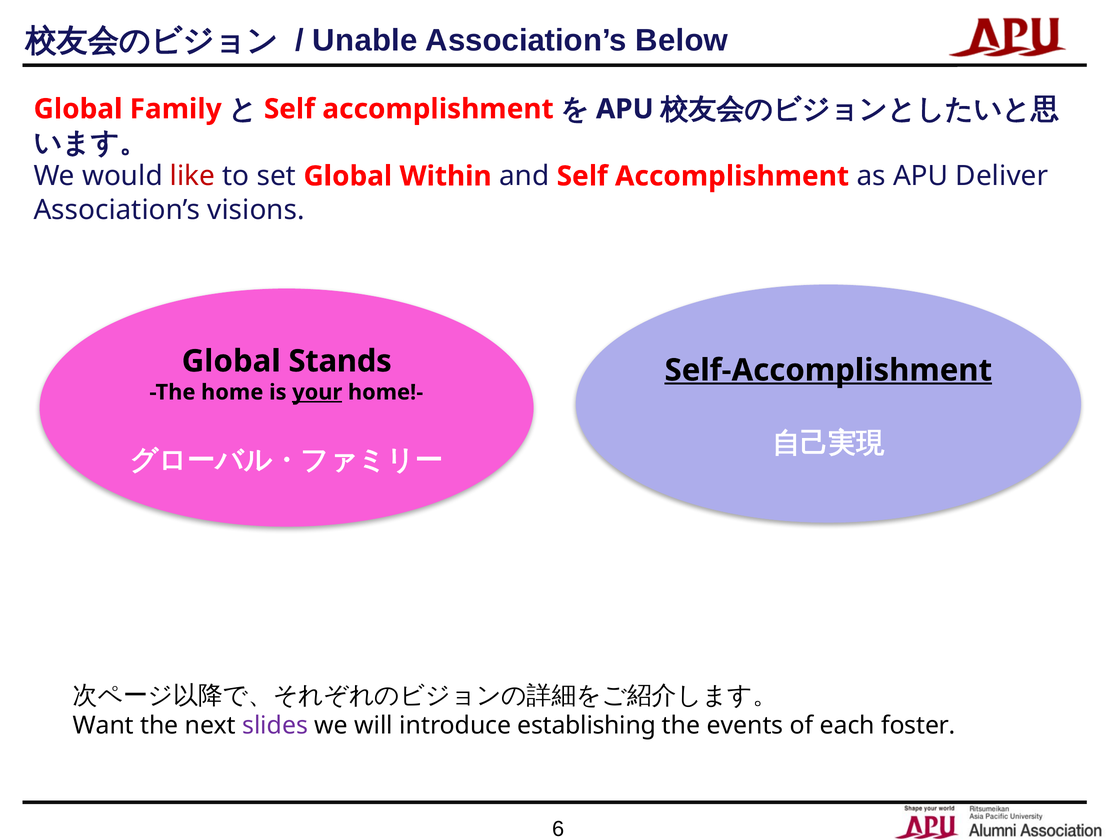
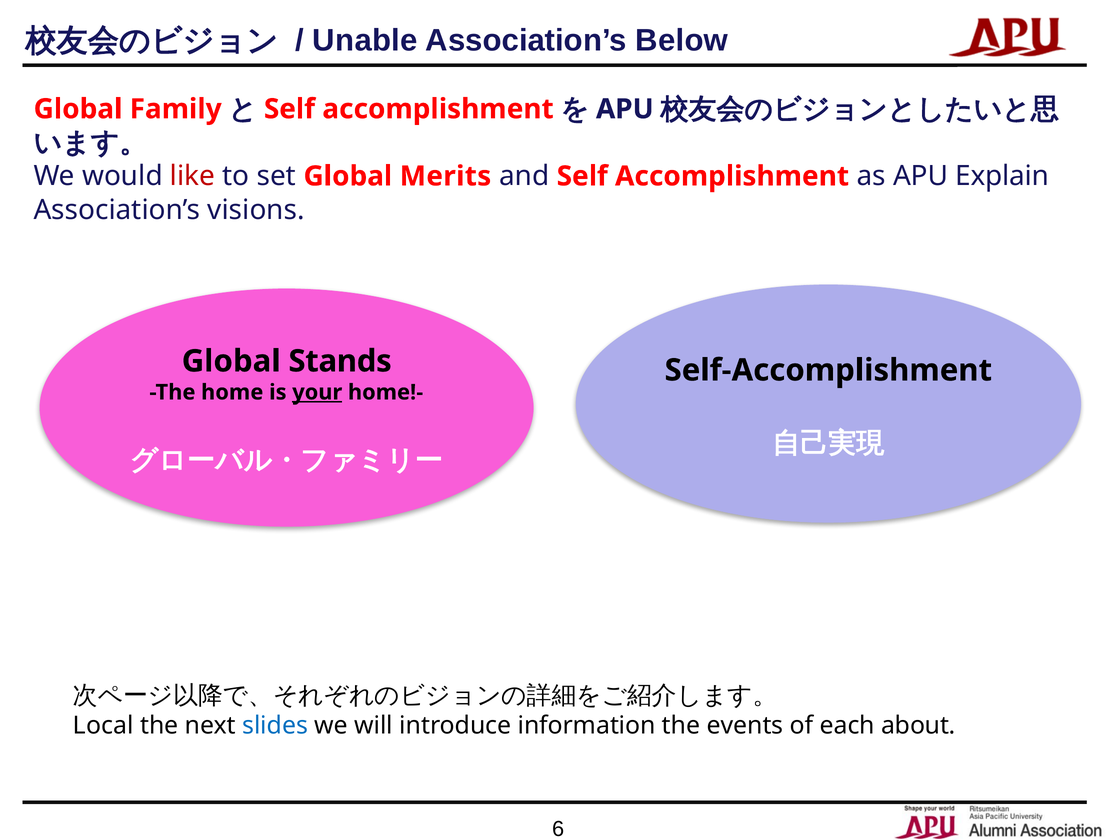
Within: Within -> Merits (445, 176)
Deliver: Deliver -> Explain (1002, 176)
Self-Accomplishment underline: present -> none (828, 370)
Want: Want -> Local (103, 726)
slides colour: purple -> blue (275, 726)
establishing: establishing -> information (587, 726)
foster: foster -> about (918, 726)
